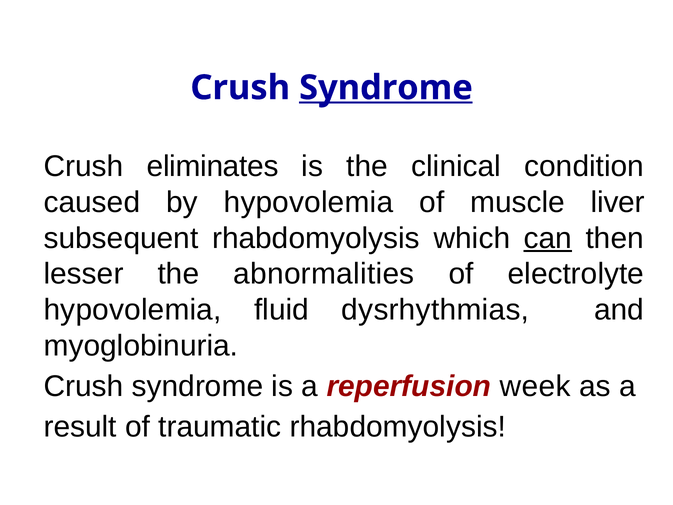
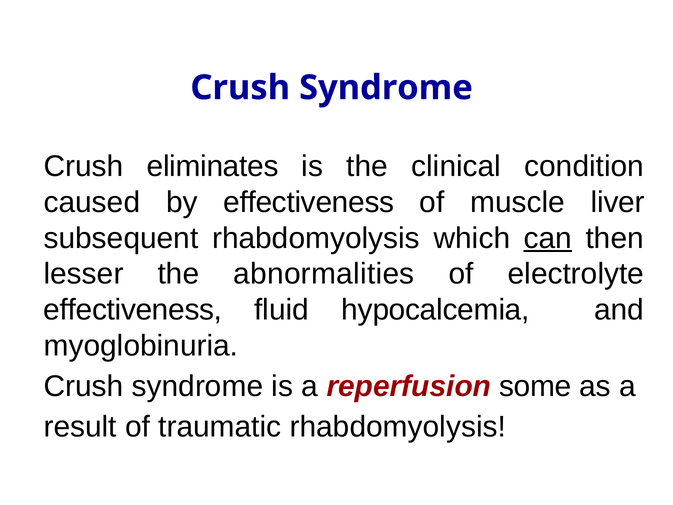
Syndrome underline: present -> none (386, 88)
by hypovolemia: hypovolemia -> effectiveness (309, 202)
hypovolemia: hypovolemia -> effectiveness (133, 310)
dysrhythmias: dysrhythmias -> hypocalcemia (435, 310)
week: week -> some (535, 386)
